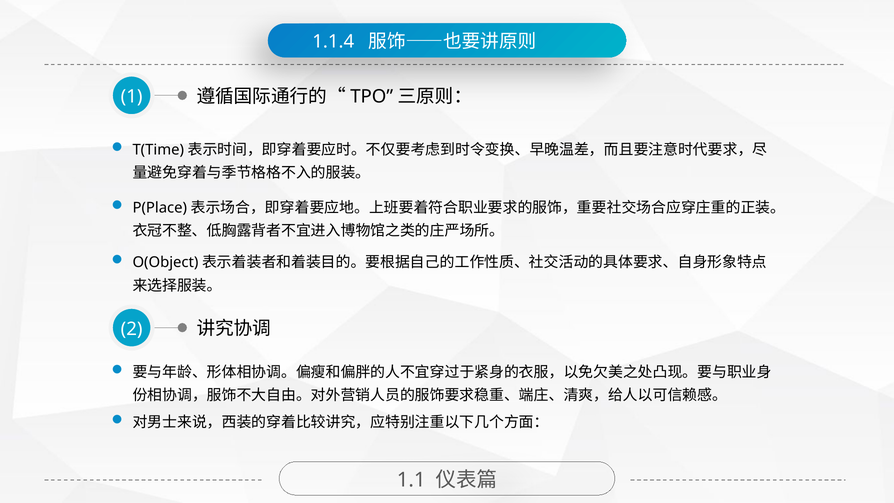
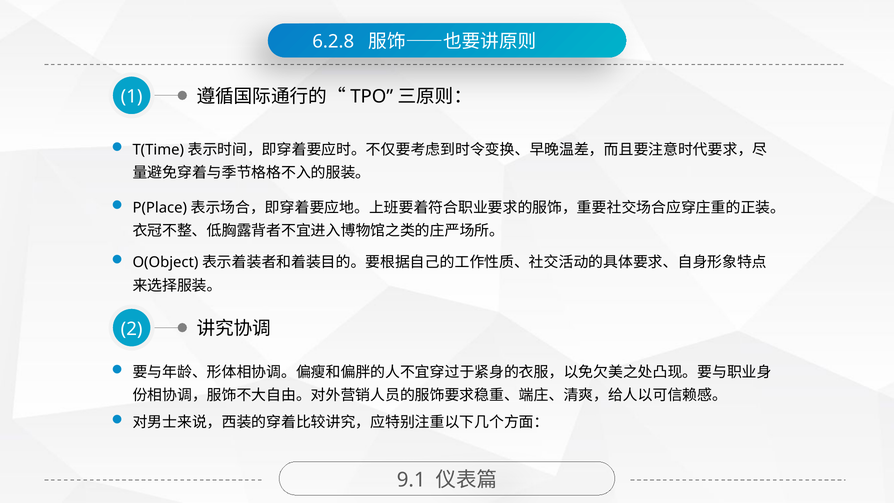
1.1.4: 1.1.4 -> 6.2.8 (333, 42)
1.1: 1.1 -> 9.1 (411, 480)
